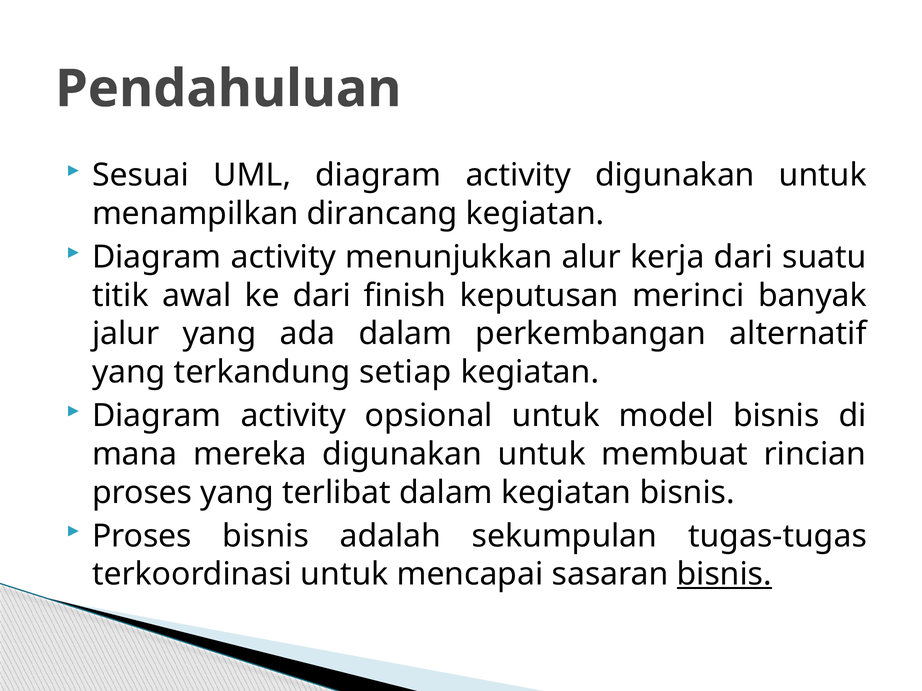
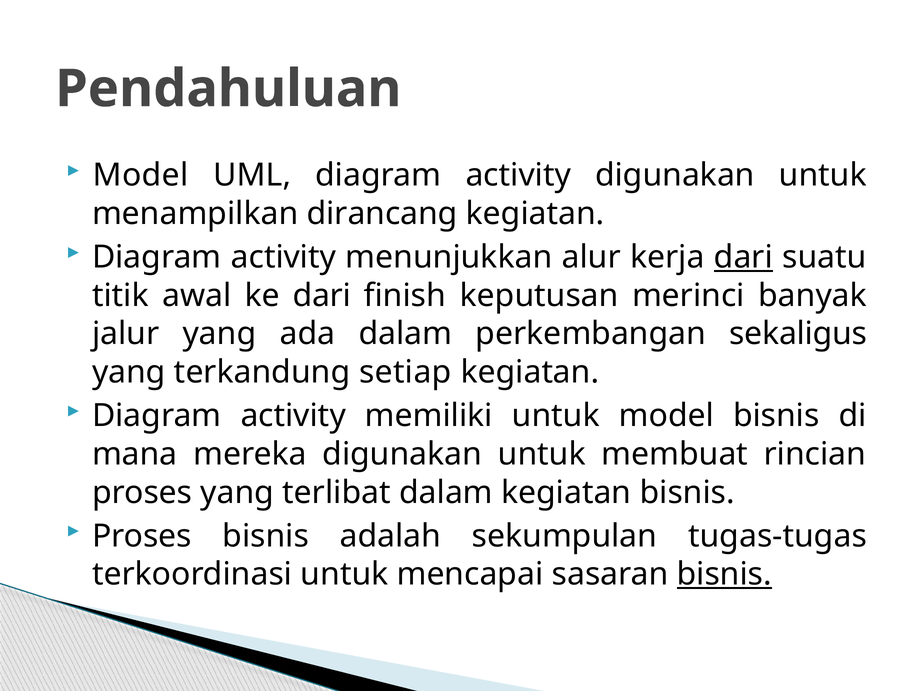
Sesuai: Sesuai -> Model (140, 175)
dari underline: none -> present (743, 257)
alternatif: alternatif -> sekaligus (798, 334)
opsional: opsional -> memiliki (429, 416)
